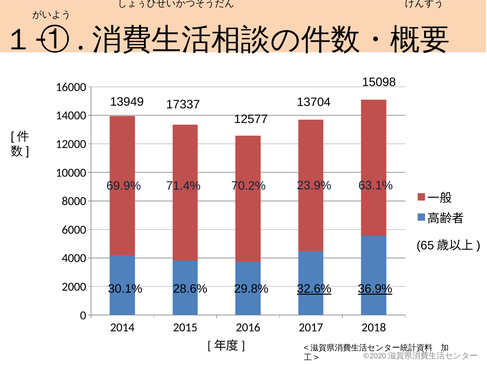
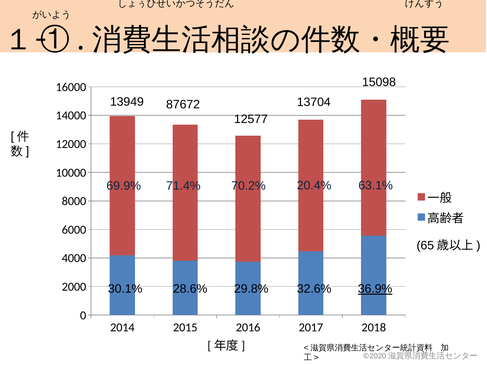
17337: 17337 -> 87672 (183, 105)
23.9%: 23.9% -> 20.4% (314, 185)
32.6% underline: present -> none (314, 289)
